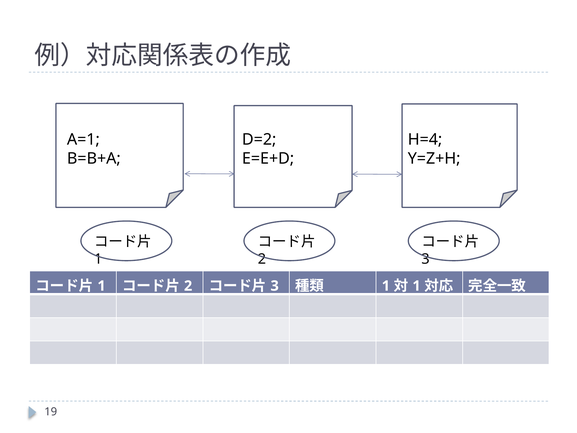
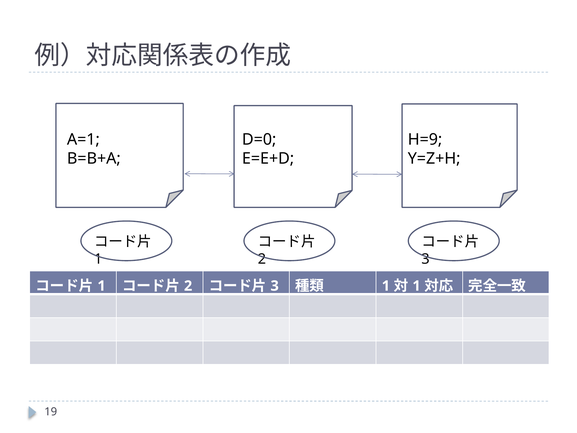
D=2: D=2 -> D=0 (259, 139)
H=4: H=4 -> H=9 (425, 139)
